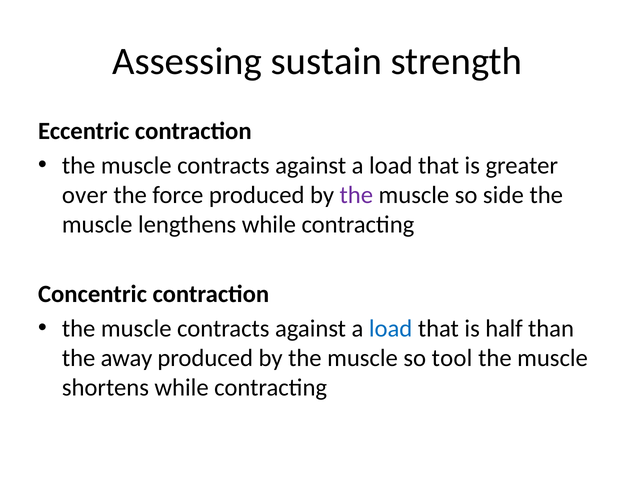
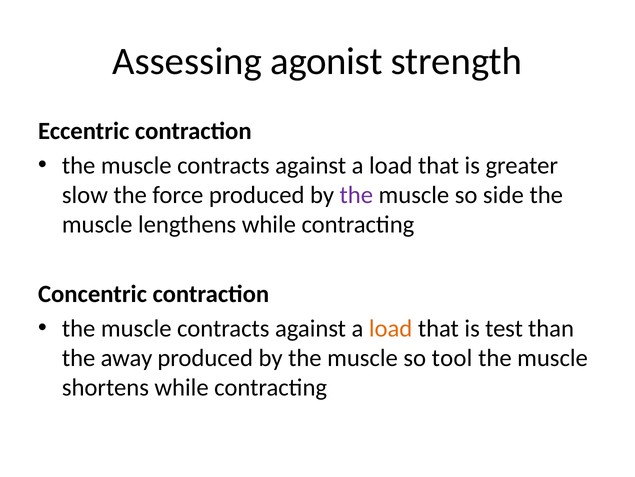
sustain: sustain -> agonist (327, 61)
over: over -> slow (85, 195)
load colour: blue -> orange (391, 328)
half: half -> test (504, 328)
